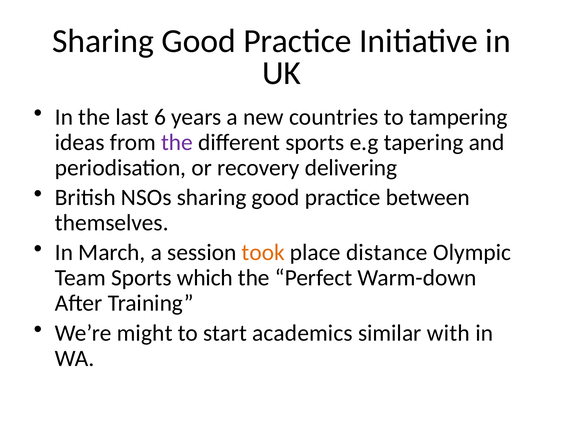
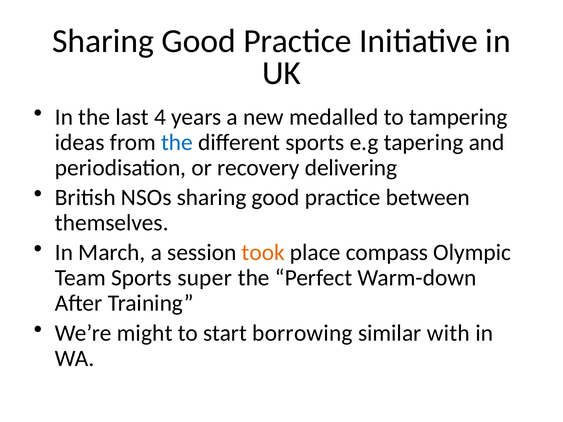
6: 6 -> 4 (160, 117)
countries: countries -> medalled (334, 117)
the colour: purple -> blue (177, 142)
distance: distance -> compass (387, 253)
which: which -> super (205, 278)
academics: academics -> borrowing (302, 333)
